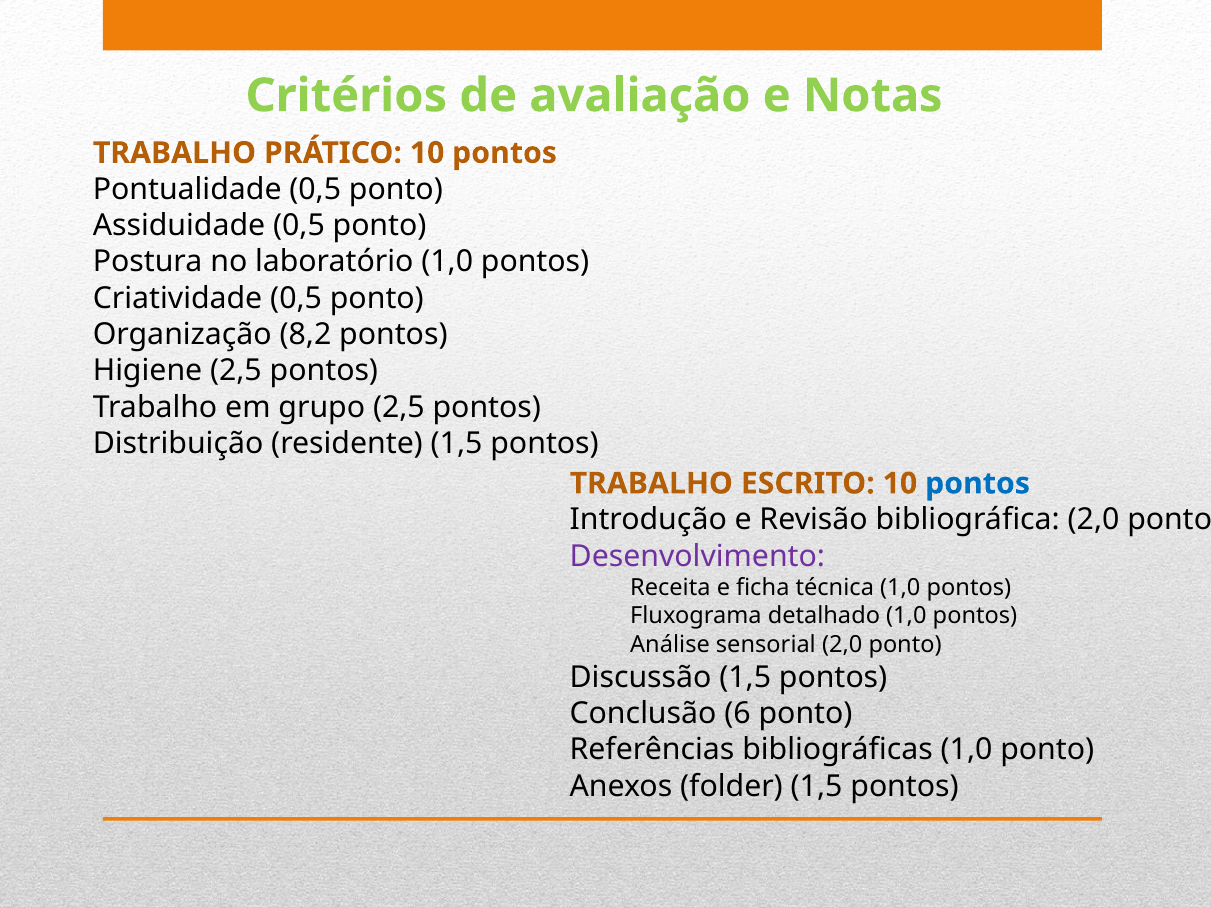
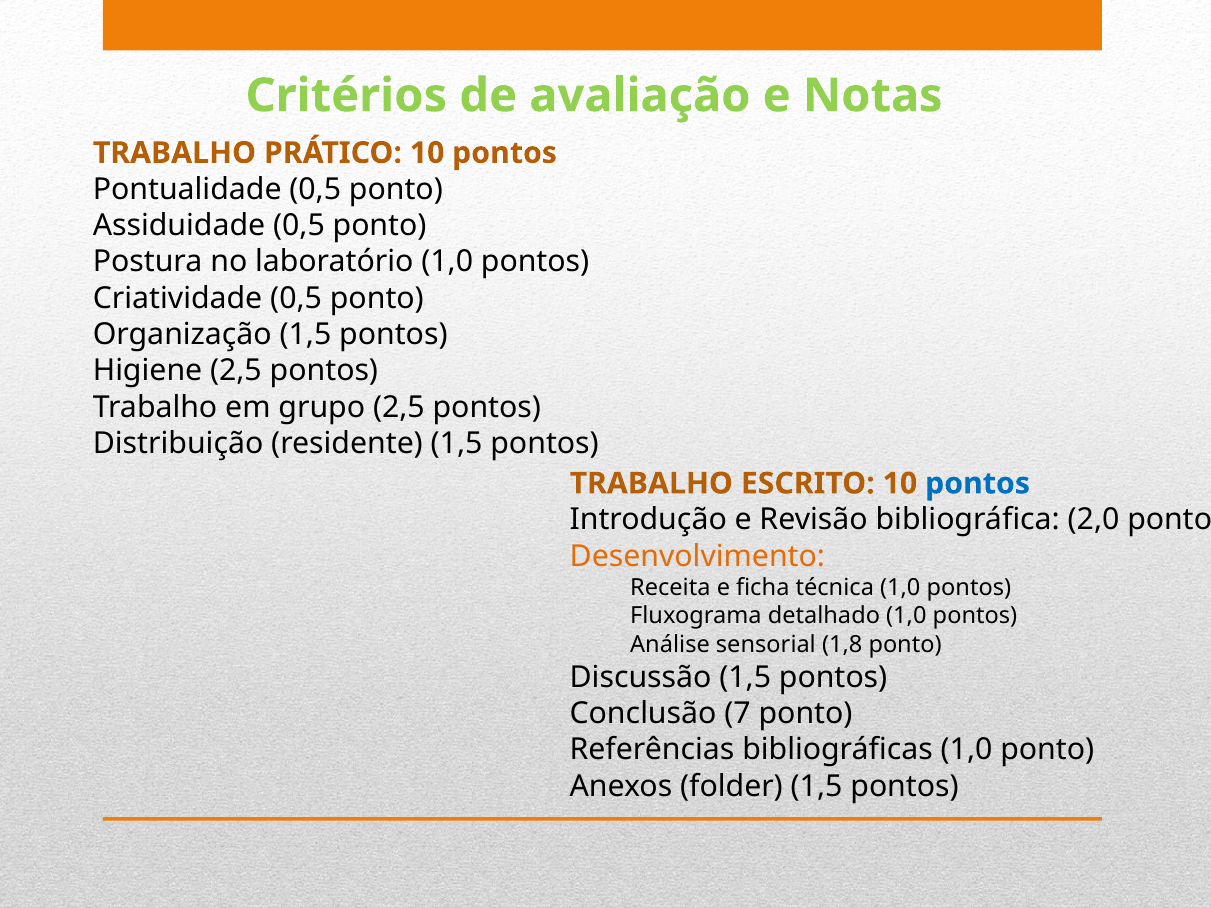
Organização 8,2: 8,2 -> 1,5 (305, 335)
Desenvolvimento colour: purple -> orange (697, 556)
sensorial 2,0: 2,0 -> 1,8 (842, 645)
6: 6 -> 7 (738, 714)
